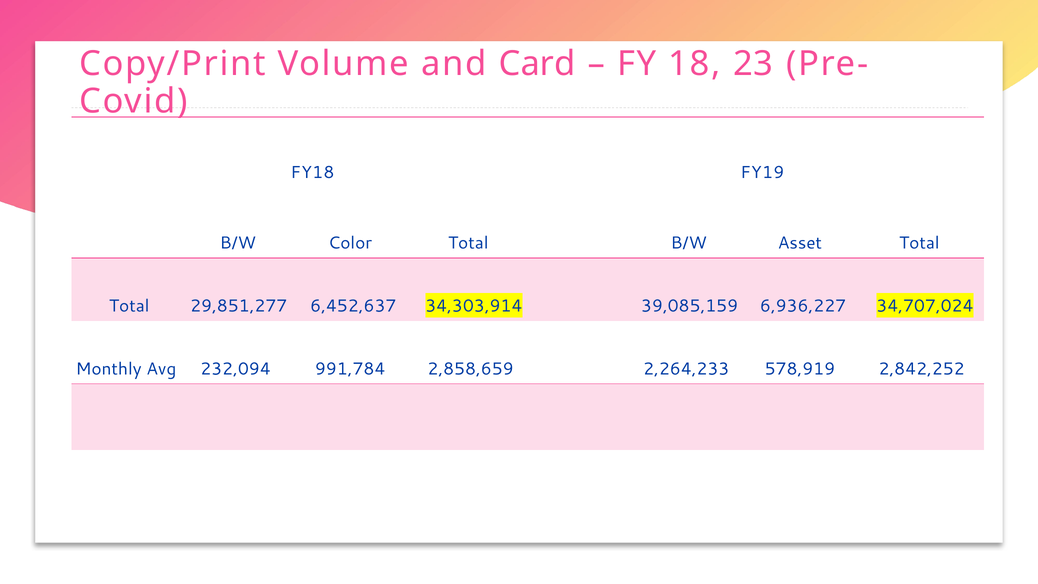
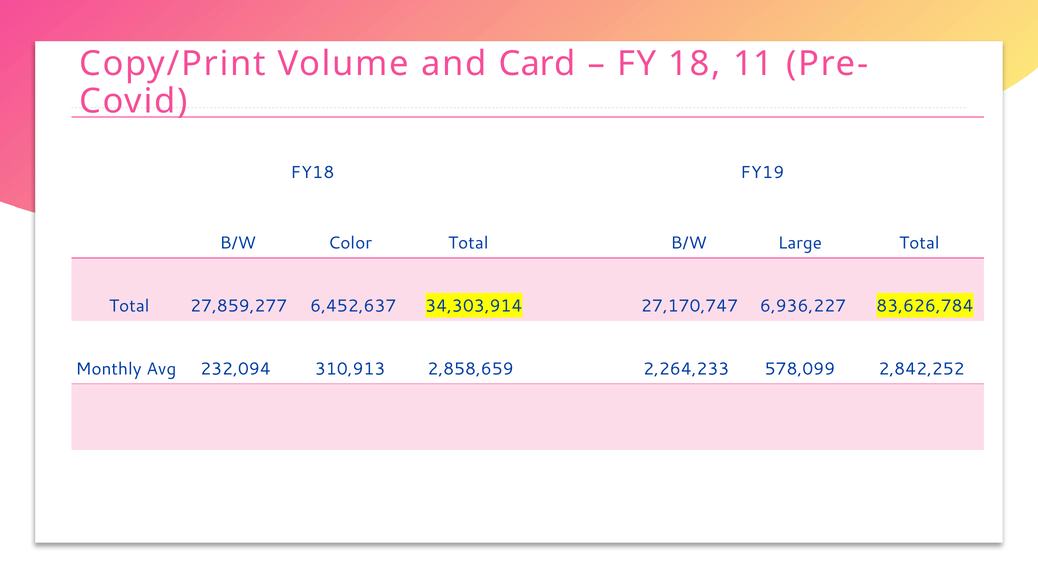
23: 23 -> 11 (753, 64)
Asset: Asset -> Large (800, 243)
29,851,277: 29,851,277 -> 27,859,277 (239, 306)
39,085,159: 39,085,159 -> 27,170,747 (690, 306)
34,707,024: 34,707,024 -> 83,626,784 (925, 306)
991,784: 991,784 -> 310,913 (350, 369)
578,919: 578,919 -> 578,099 (800, 369)
